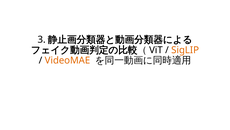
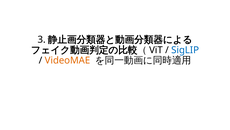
SigLIP colour: orange -> blue (185, 50)
